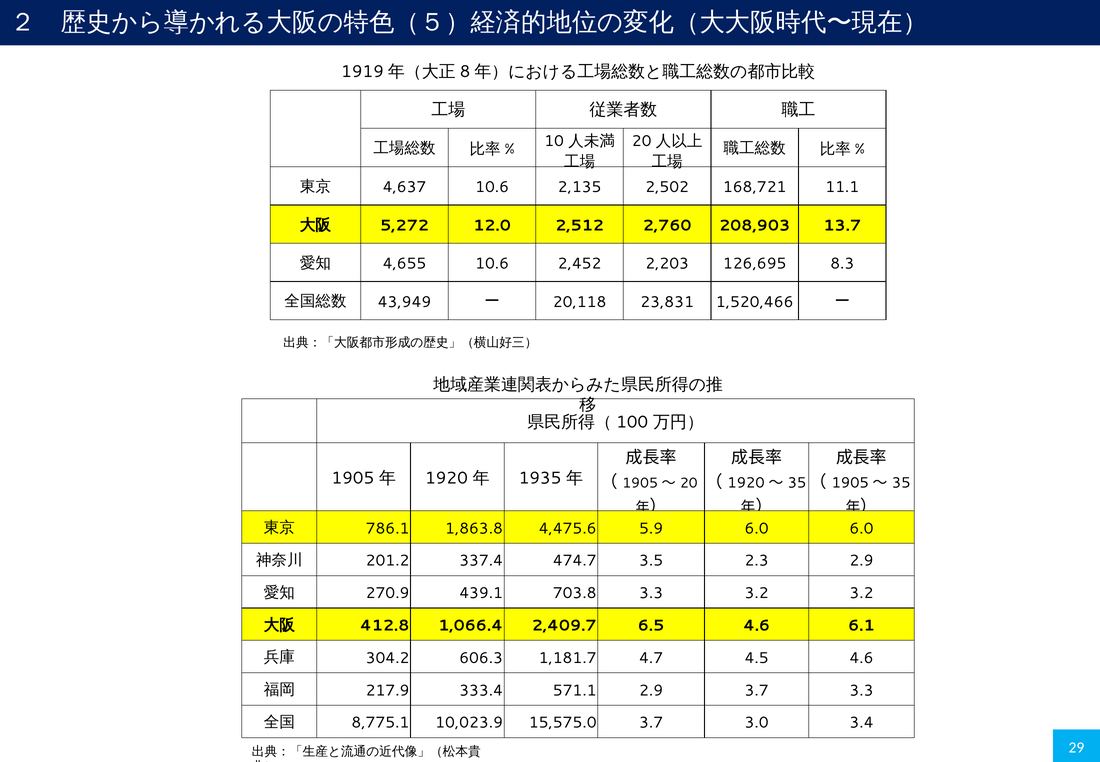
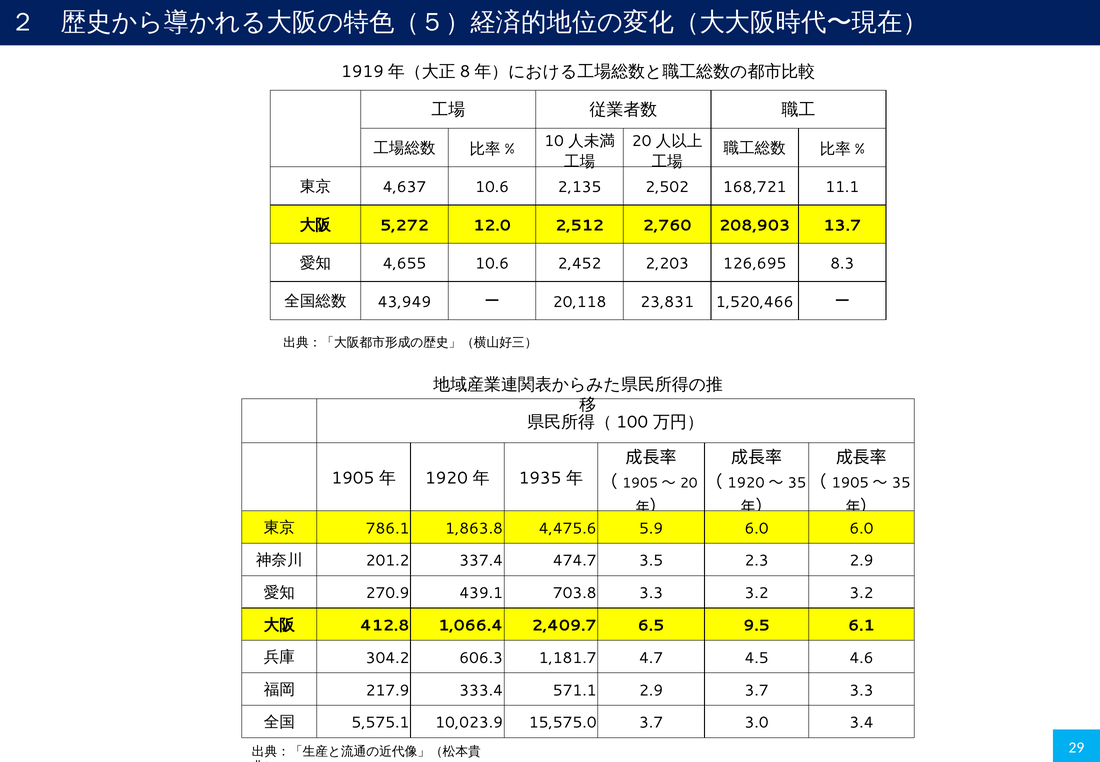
6.5 4.6: 4.6 -> 9.5 (757, 625)
8,775.1: 8,775.1 -> 5,575.1 (380, 722)
